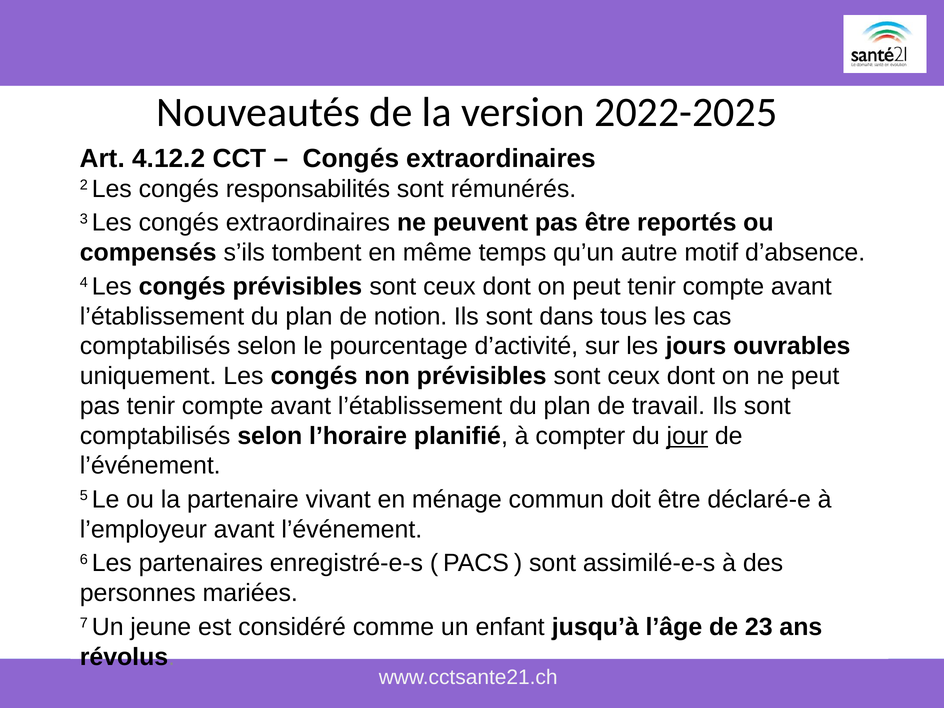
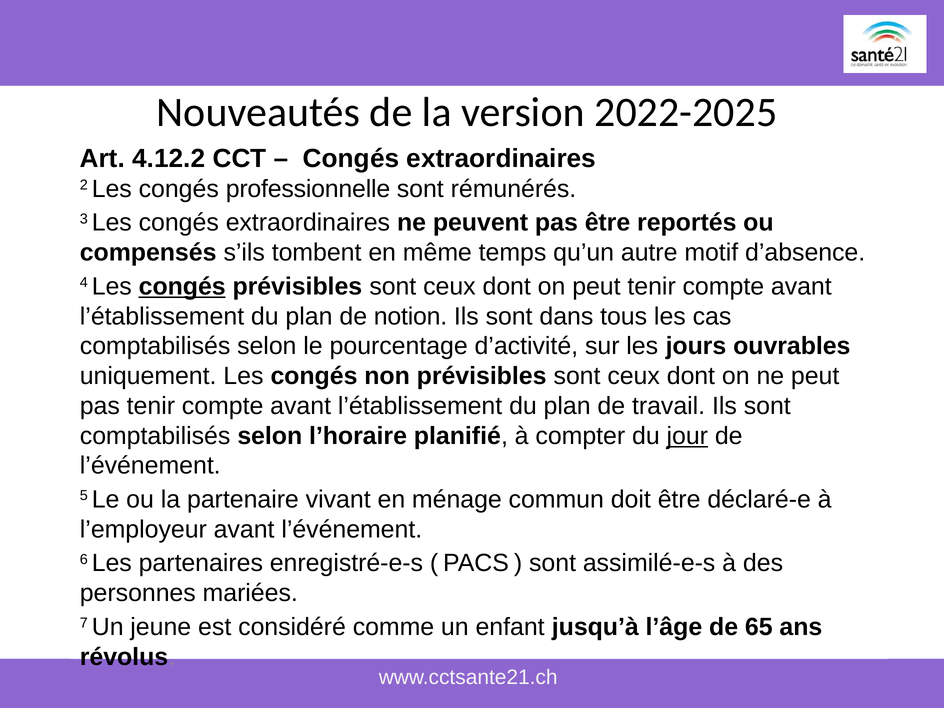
responsabilités: responsabilités -> professionnelle (308, 189)
congés underline: none -> present (182, 286)
23: 23 -> 65 (759, 627)
